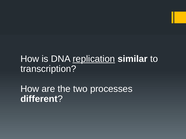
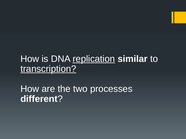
transcription underline: none -> present (48, 69)
